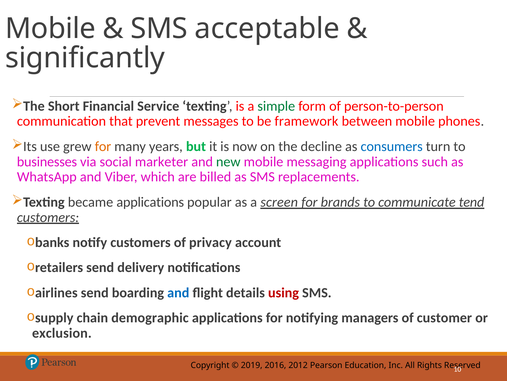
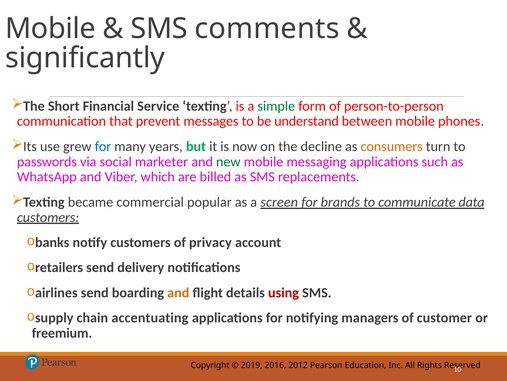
acceptable: acceptable -> comments (267, 28)
framework: framework -> understand (307, 121)
for colour: orange -> blue (103, 146)
consumers colour: blue -> orange (392, 146)
businesses: businesses -> passwords (47, 161)
became applications: applications -> commercial (150, 202)
tend: tend -> data (472, 202)
and colour: blue -> orange (178, 292)
demographic: demographic -> accentuating (150, 317)
exclusion: exclusion -> freemium (62, 333)
